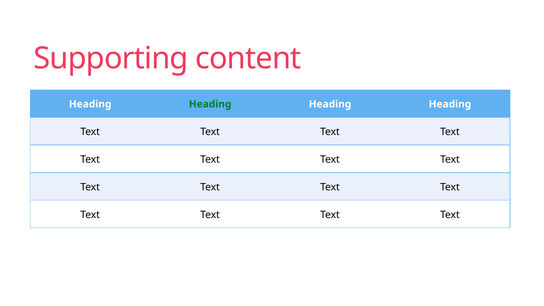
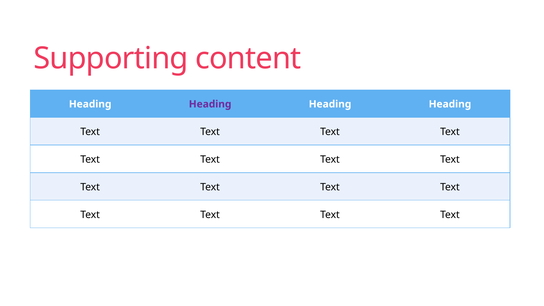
Heading colour: green -> purple (210, 104)
